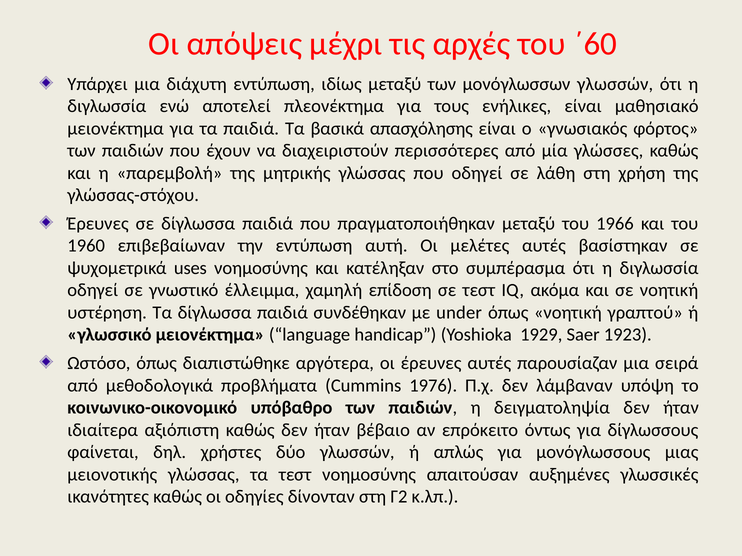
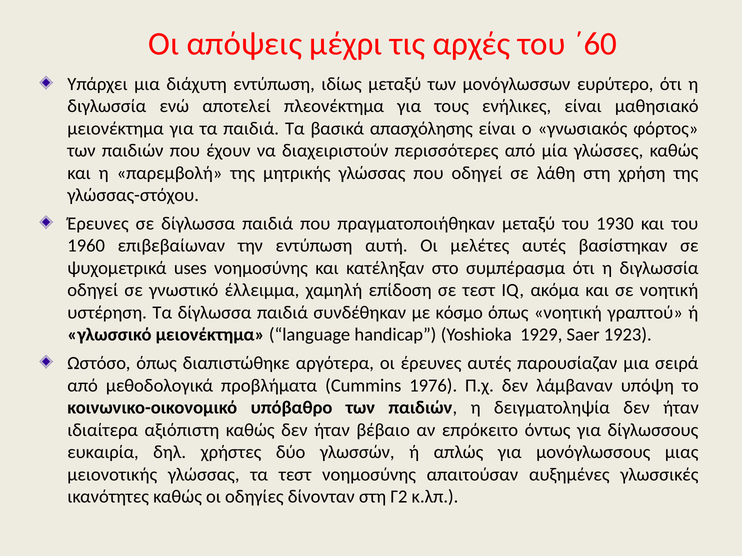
μονόγλωσσων γλωσσών: γλωσσών -> ευρύτερο (615, 84)
1966: 1966 -> 1930 (615, 224)
under: under -> κόσμο (459, 313)
φαίνεται: φαίνεται -> ευκαιρία (103, 453)
